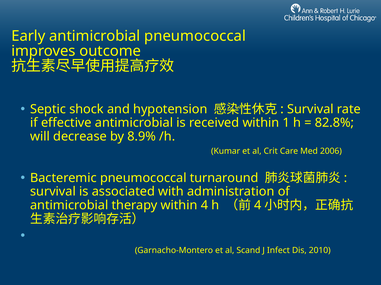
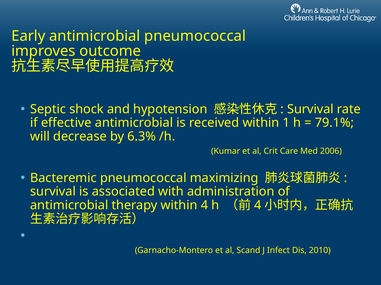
82.8%: 82.8% -> 79.1% (334, 123)
8.9%: 8.9% -> 6.3% (142, 137)
turnaround: turnaround -> maximizing (224, 178)
